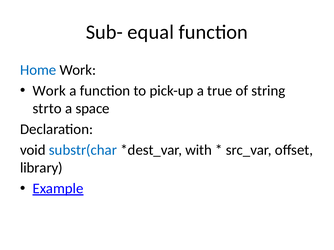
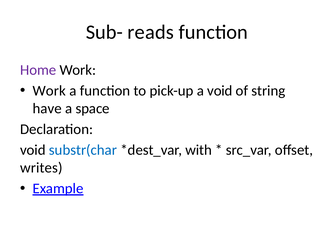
equal: equal -> reads (151, 32)
Home colour: blue -> purple (38, 70)
a true: true -> void (220, 91)
strto: strto -> have (47, 109)
library: library -> writes (41, 168)
